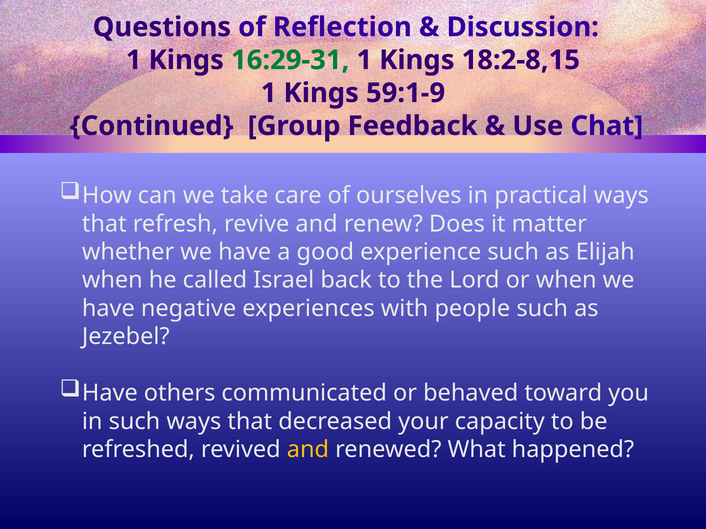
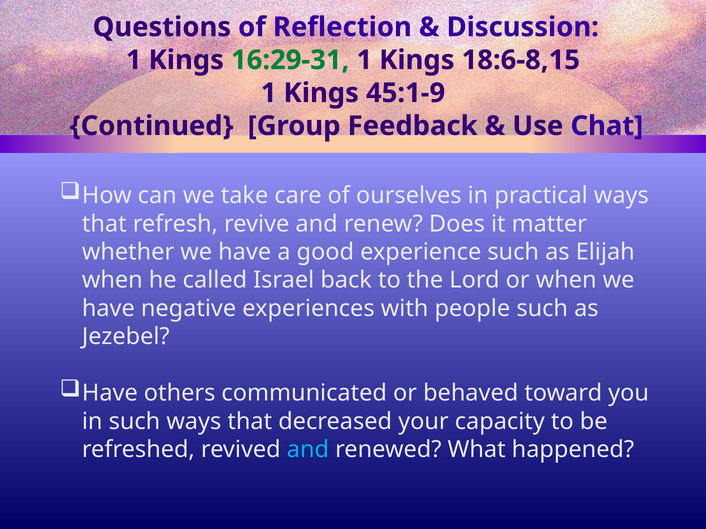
18:2-8,15: 18:2-8,15 -> 18:6-8,15 (521, 60)
59:1-9: 59:1-9 -> 45:1-9 (406, 93)
and colour: yellow -> light blue (308, 450)
